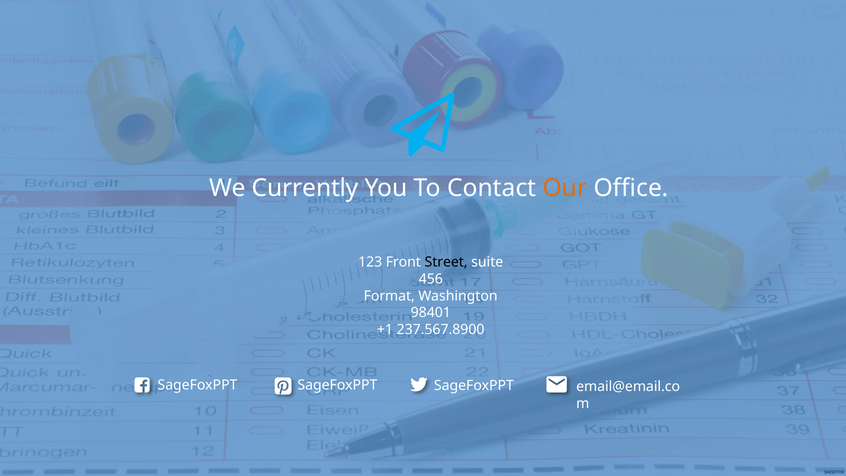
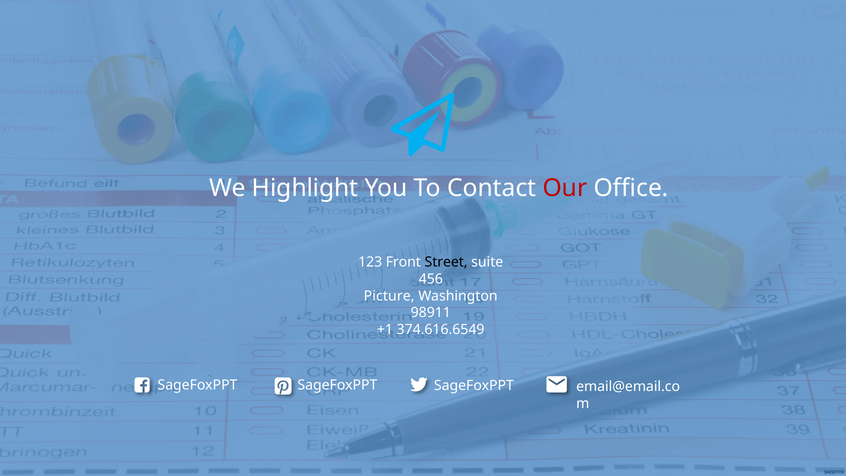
Currently: Currently -> Highlight (305, 188)
Our colour: orange -> red (565, 188)
Format: Format -> Picture (389, 296)
98401: 98401 -> 98911 (431, 313)
237.567.8900: 237.567.8900 -> 374.616.6549 (441, 330)
